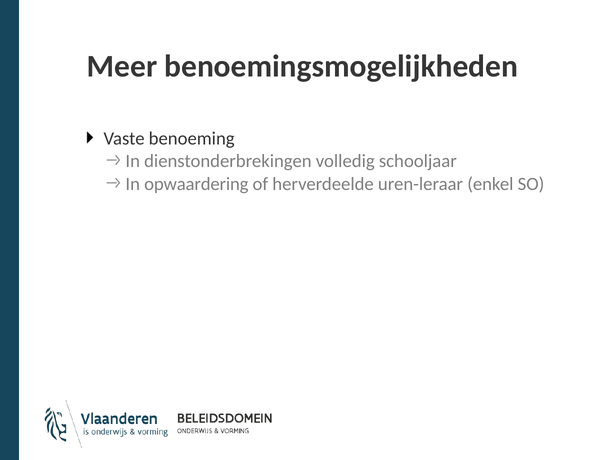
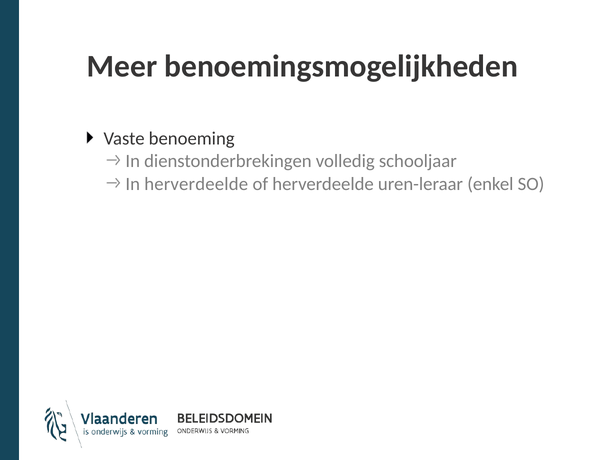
In opwaardering: opwaardering -> herverdeelde (196, 184)
